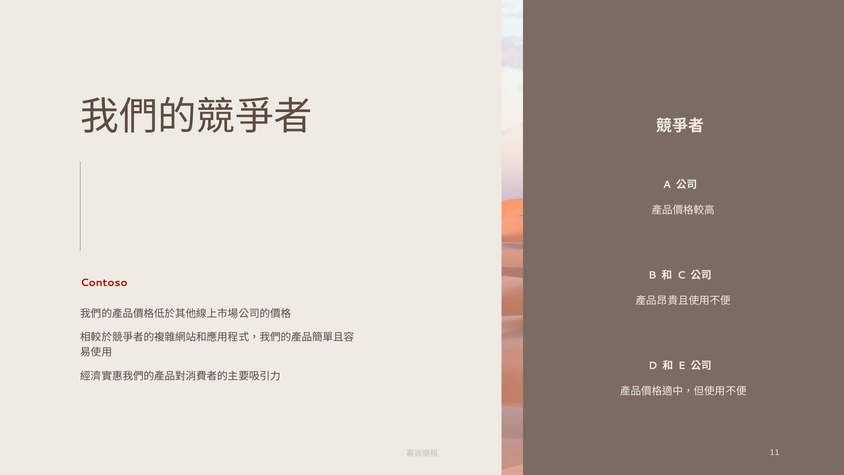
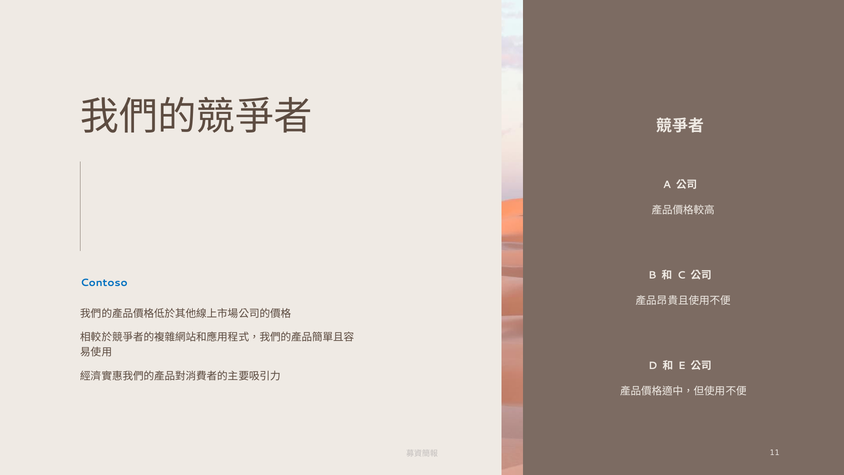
Contoso colour: red -> blue (104, 283)
